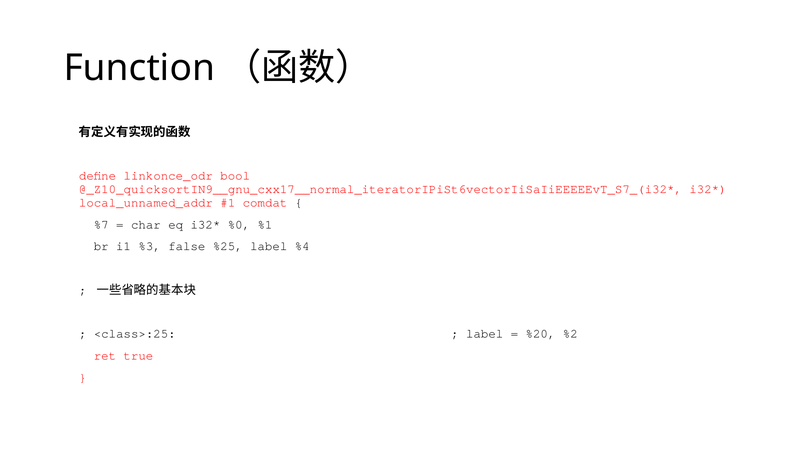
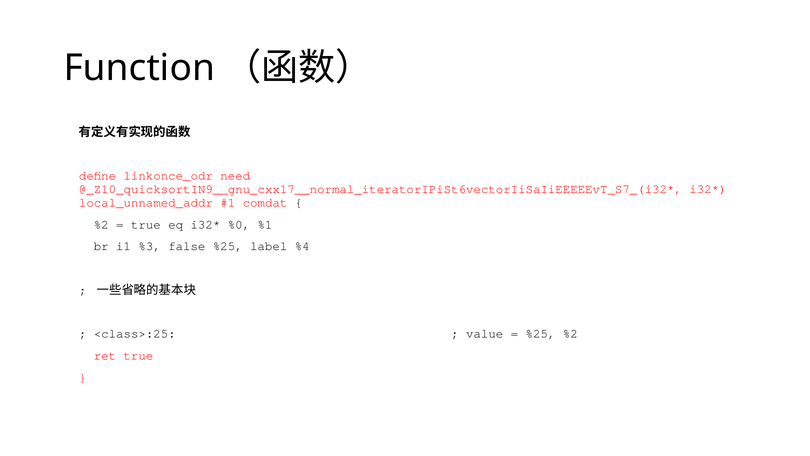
bool: bool -> need (235, 176)
%7: %7 -> %2 (101, 224)
char: char -> true (146, 224)
label: label -> value (485, 334)
%20: %20 -> %25 (540, 334)
